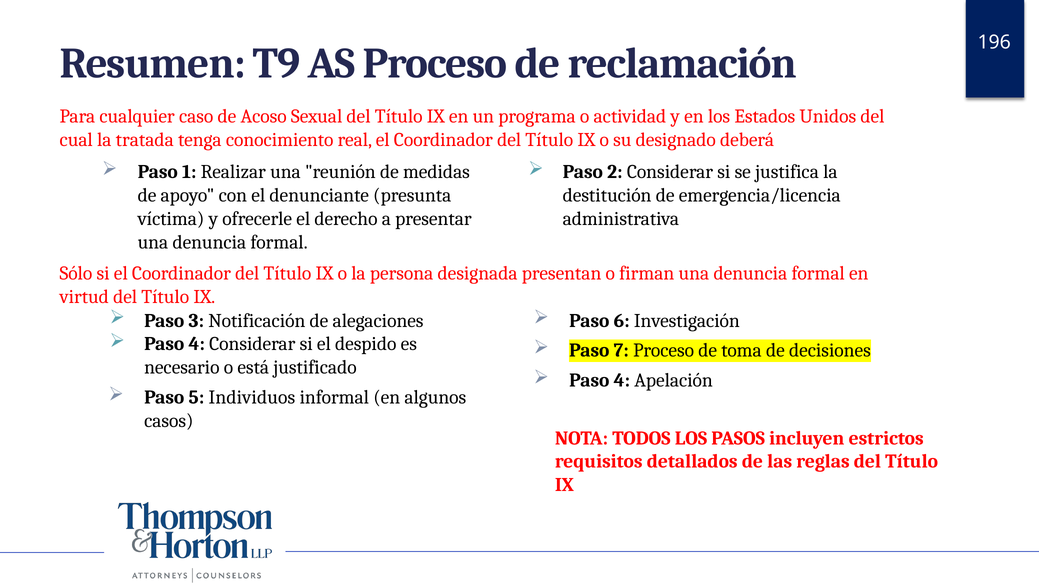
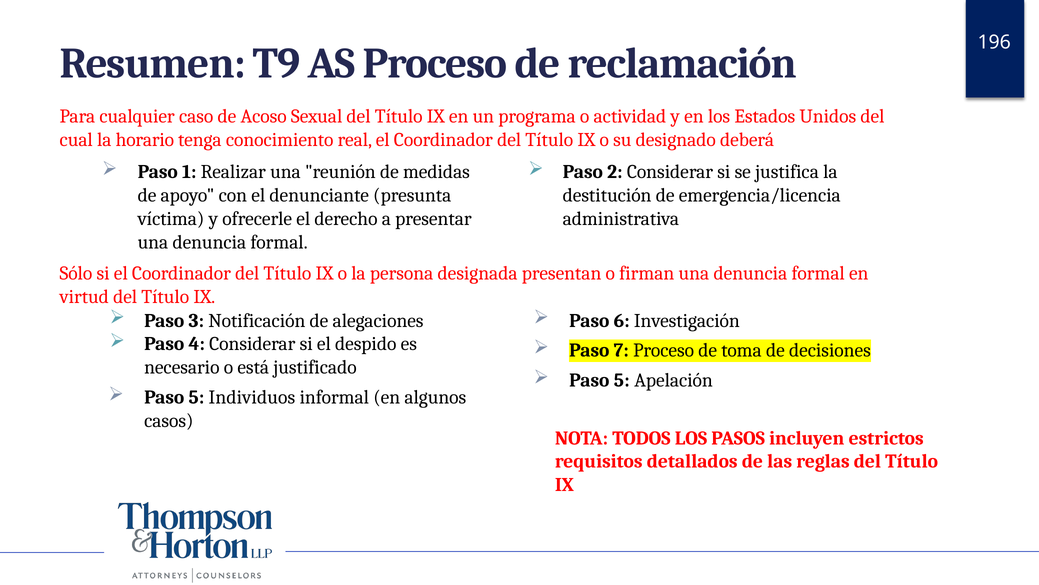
tratada: tratada -> horario (145, 140)
4: 4 -> 5 (622, 380)
